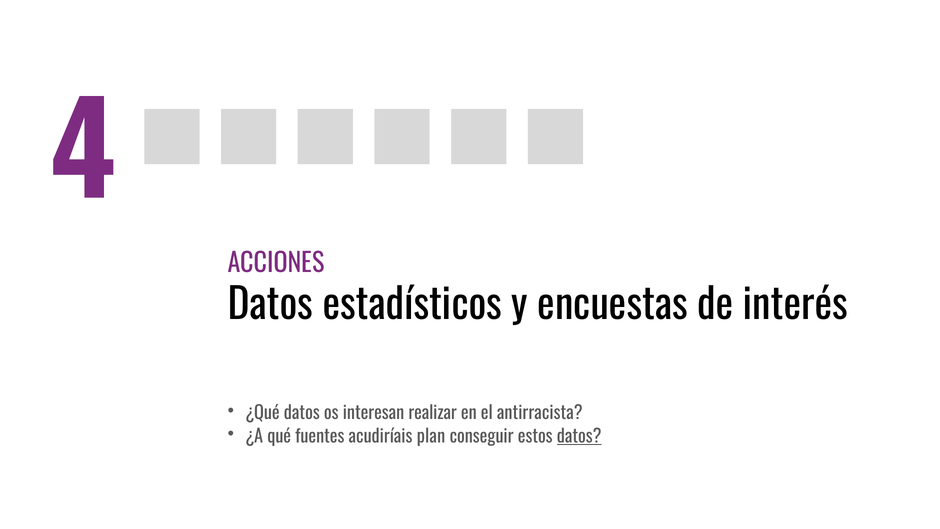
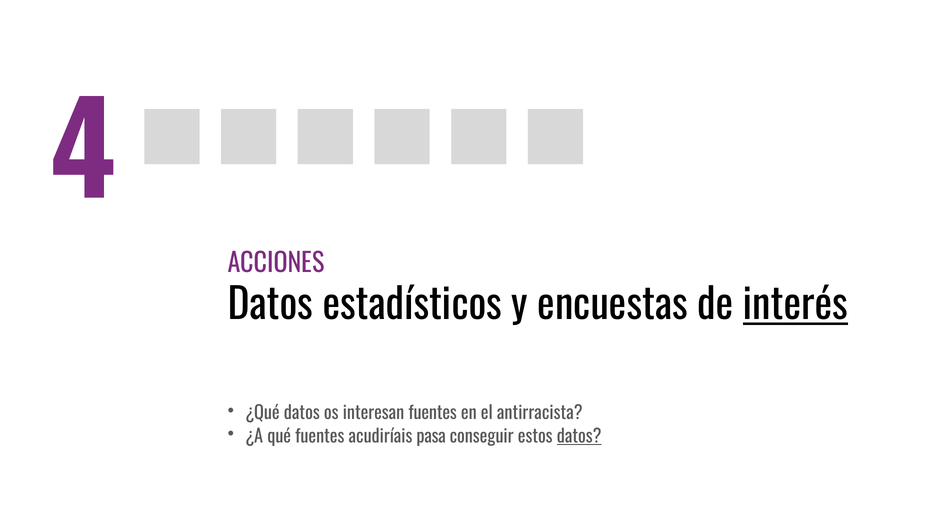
interés underline: none -> present (795, 306)
interesan realizar: realizar -> fuentes (433, 413)
plan: plan -> pasa (431, 436)
